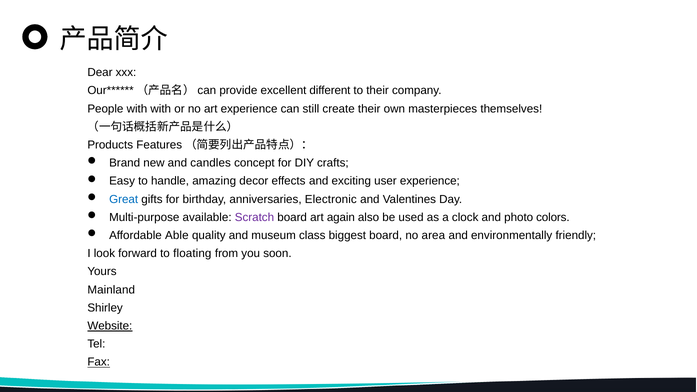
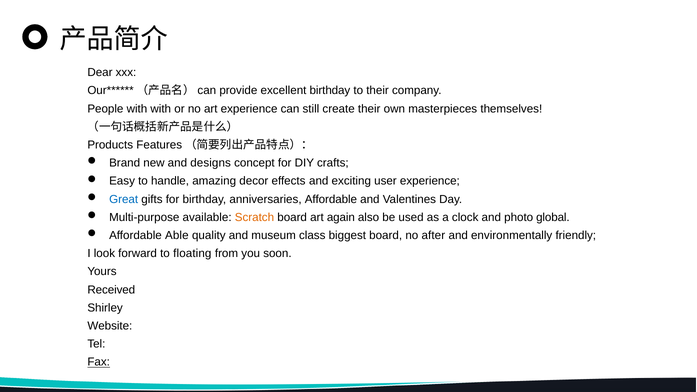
excellent different: different -> birthday (330, 91)
candles: candles -> designs (211, 163)
anniversaries Electronic: Electronic -> Affordable (331, 199)
Scratch colour: purple -> orange (254, 217)
colors: colors -> global (553, 217)
area: area -> after (433, 235)
Mainland: Mainland -> Received (111, 290)
Website underline: present -> none (110, 326)
